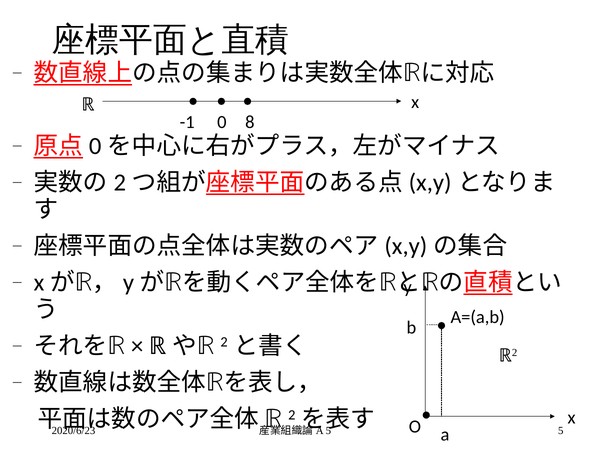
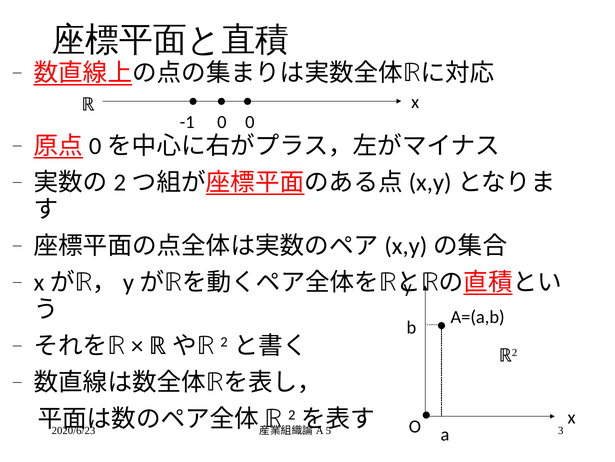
-1 8: 8 -> 0 (250, 122)
5: 5 -> 3 (561, 430)
